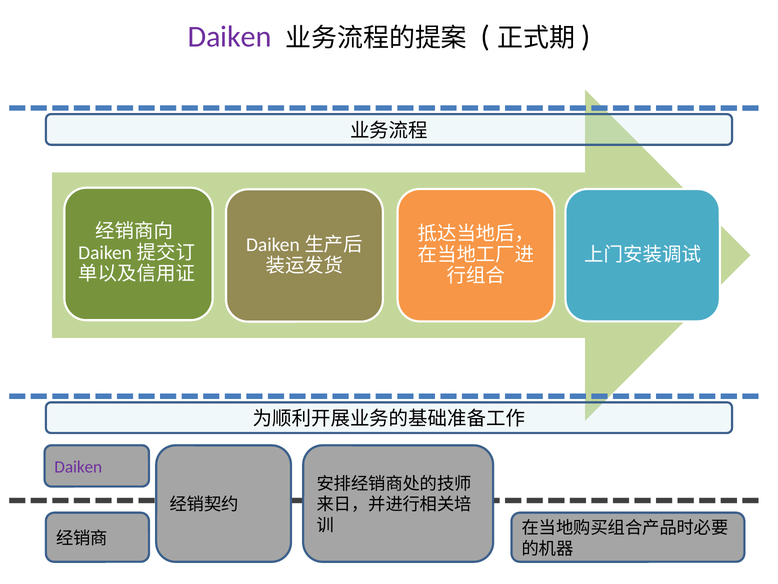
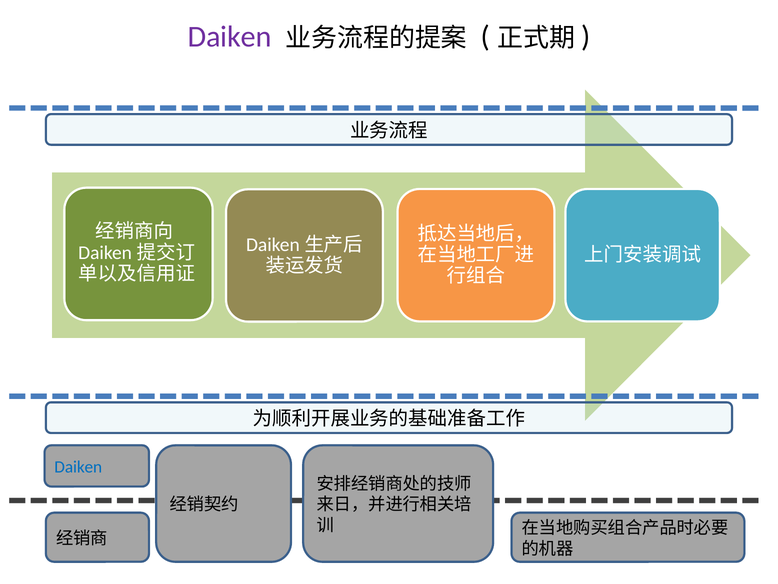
Daiken colour: purple -> blue (78, 467)
